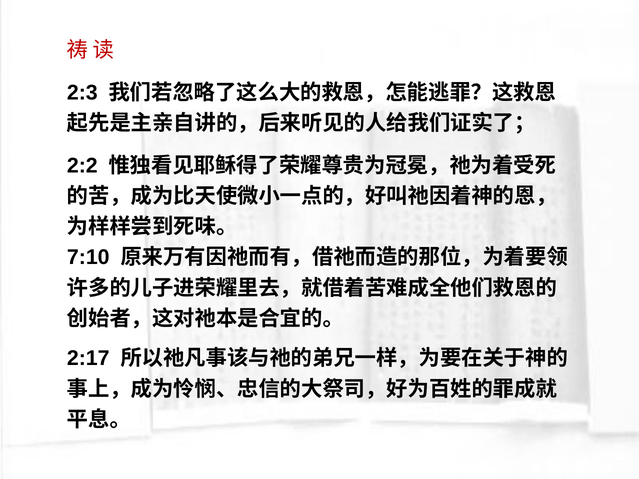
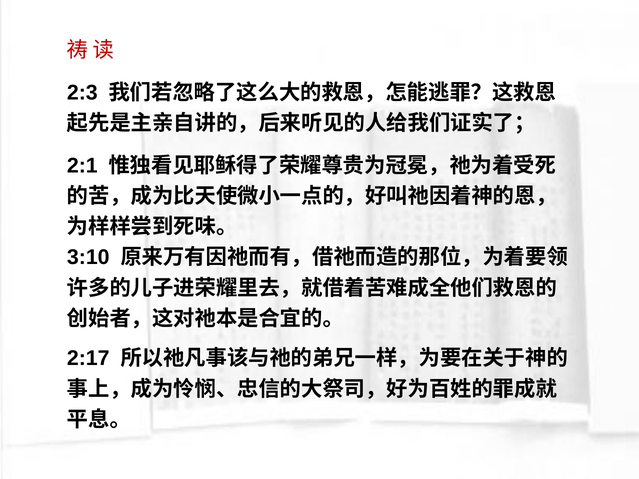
2:2: 2:2 -> 2:1 (82, 166)
7:10: 7:10 -> 3:10 (88, 258)
